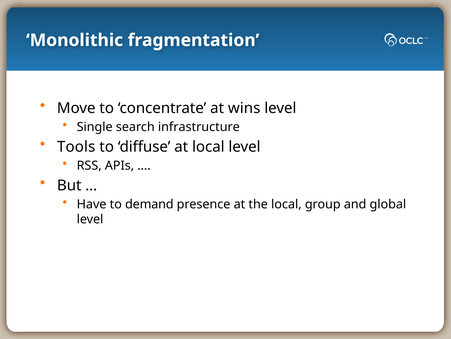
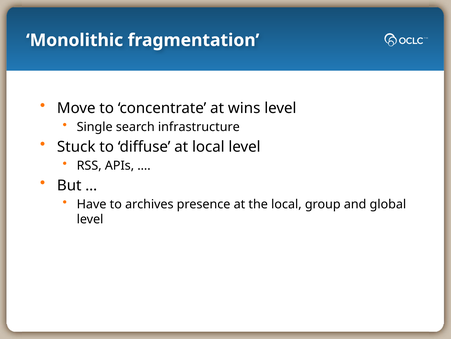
Tools: Tools -> Stuck (76, 146)
demand: demand -> archives (149, 204)
